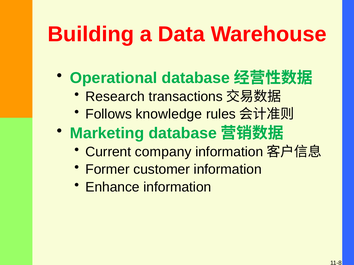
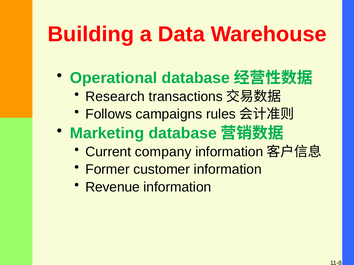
knowledge: knowledge -> campaigns (169, 114)
Enhance: Enhance -> Revenue (113, 187)
